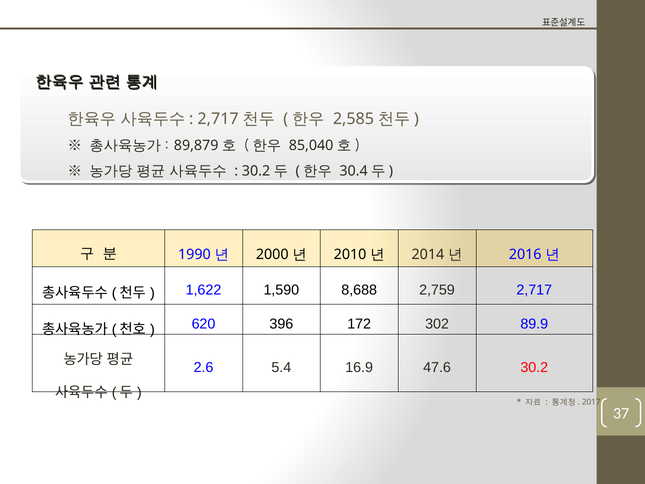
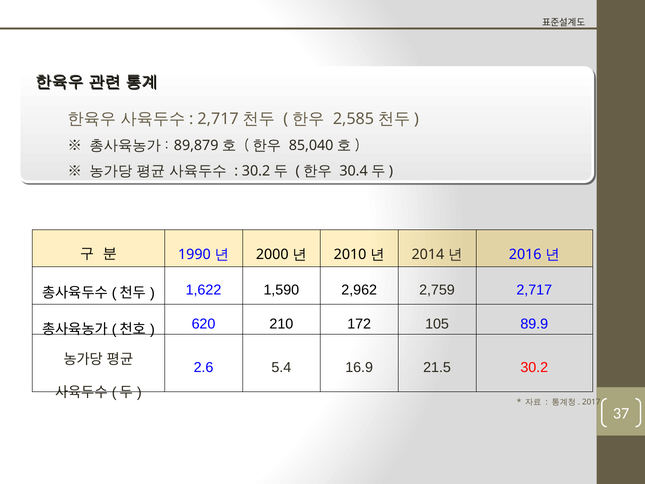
8,688: 8,688 -> 2,962 (359, 290)
396: 396 -> 210 (281, 324)
302: 302 -> 105 (437, 324)
47.6: 47.6 -> 21.5 (437, 368)
